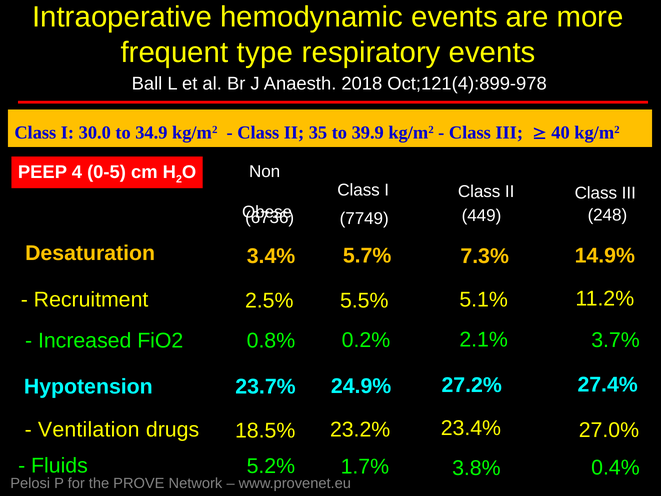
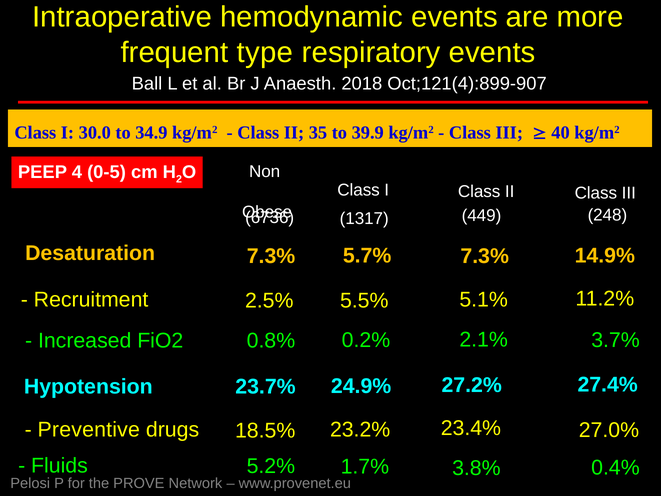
Oct;121(4):899-978: Oct;121(4):899-978 -> Oct;121(4):899-907 (467, 84)
7749: 7749 -> 1317 (364, 219)
3.4%: 3.4% -> 7.3% (271, 256)
Ventilation: Ventilation -> Preventive (89, 430)
